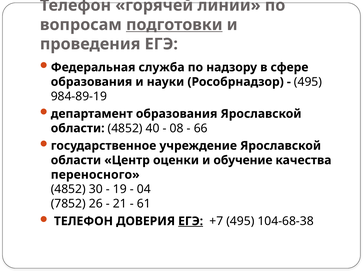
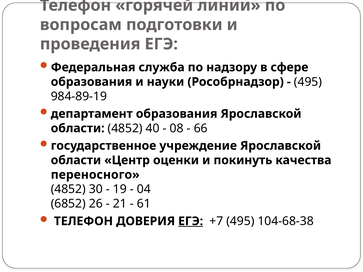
подготовки underline: present -> none (174, 25)
обучение: обучение -> покинуть (243, 160)
7852: 7852 -> 6852 (68, 204)
